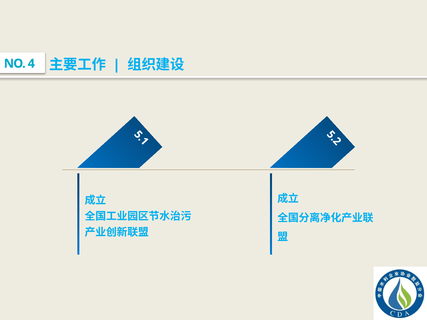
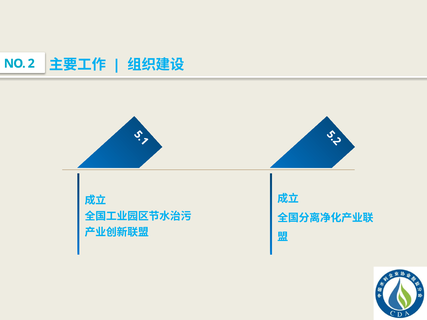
NO 4: 4 -> 2 (31, 64)
